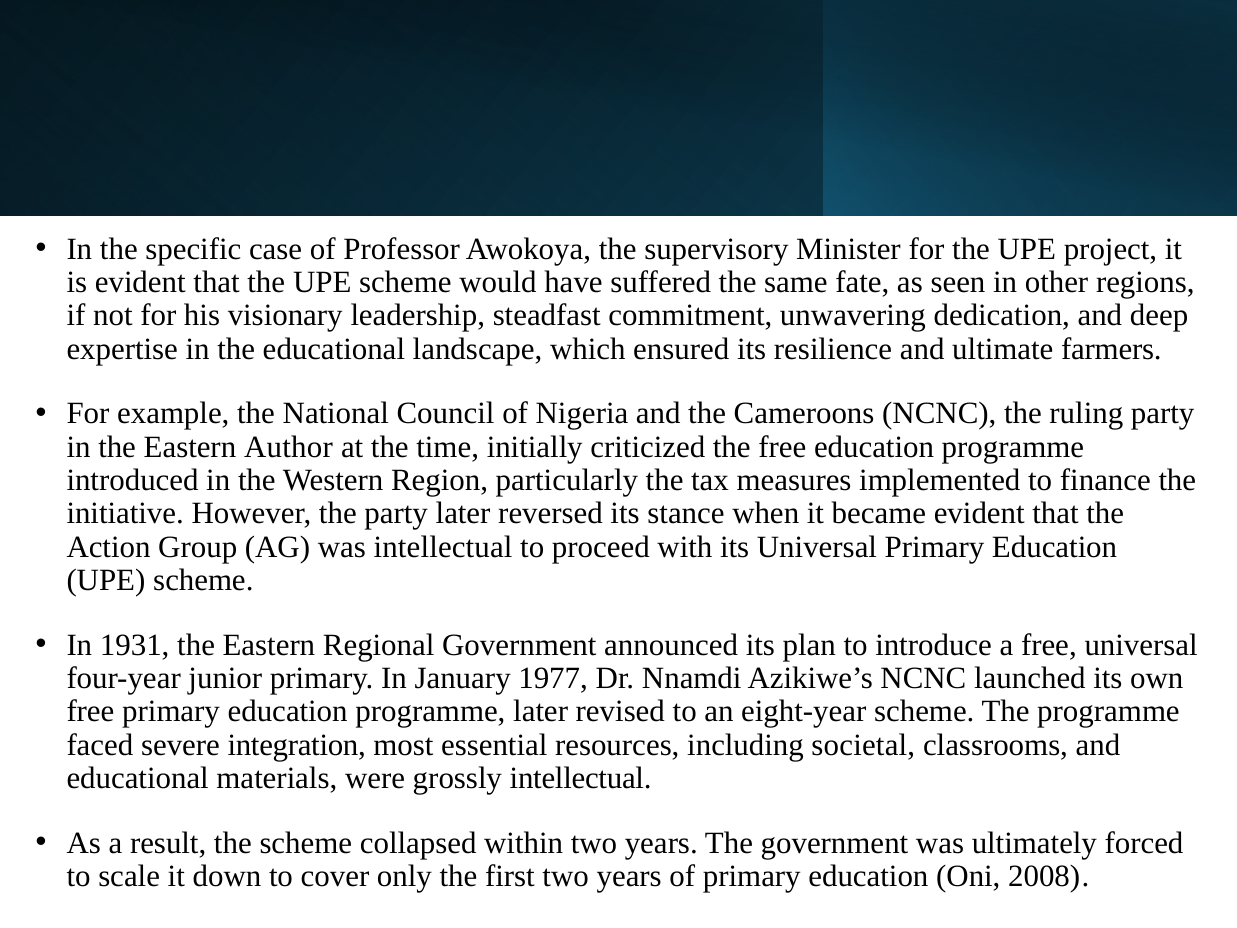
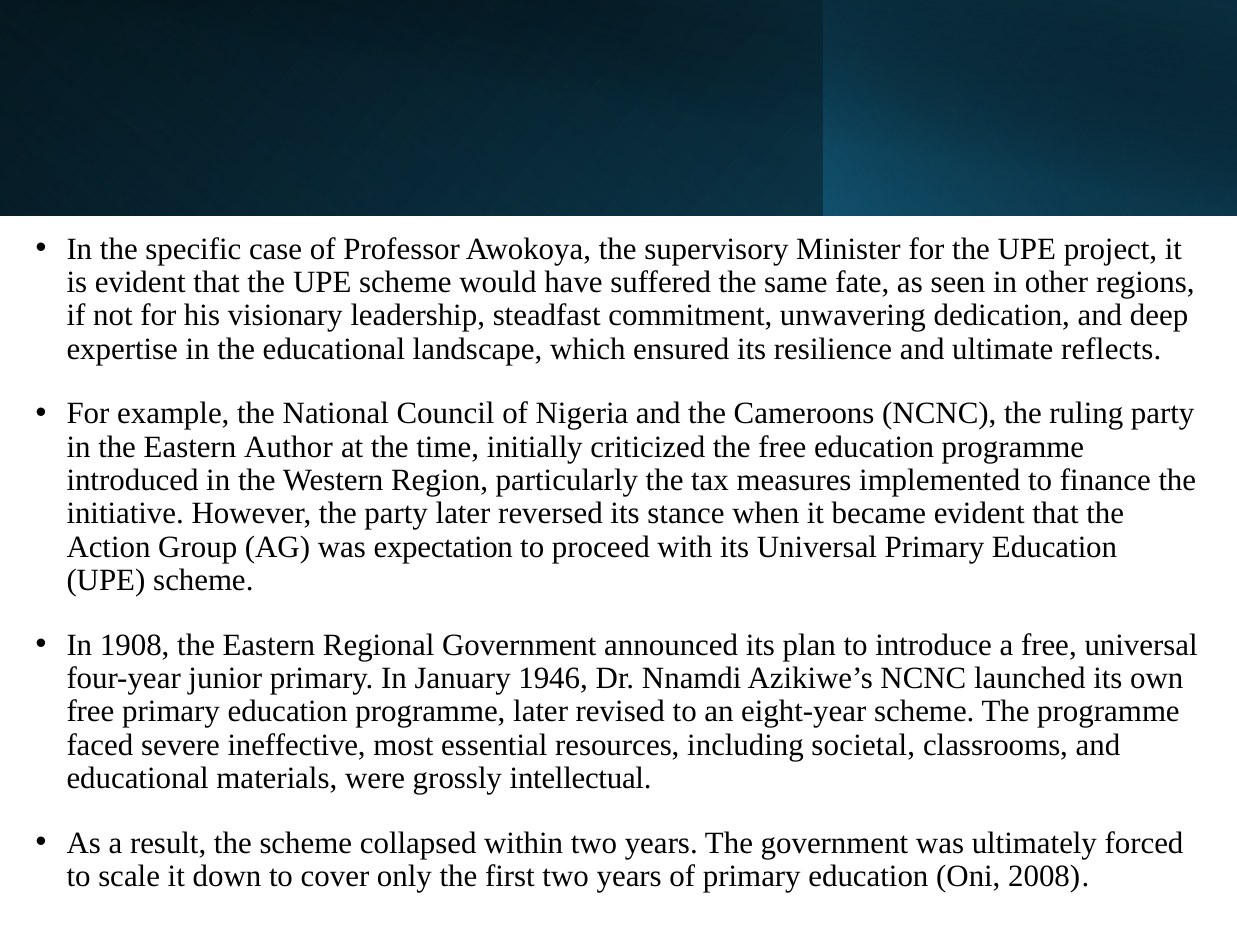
farmers: farmers -> reflects (1111, 349)
was intellectual: intellectual -> expectation (443, 547)
1931: 1931 -> 1908 (135, 645)
1977: 1977 -> 1946 (553, 678)
integration: integration -> ineffective (297, 745)
